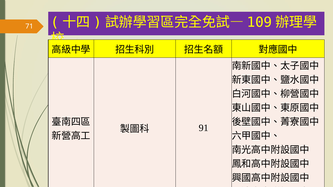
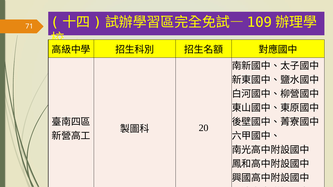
91: 91 -> 20 (204, 128)
